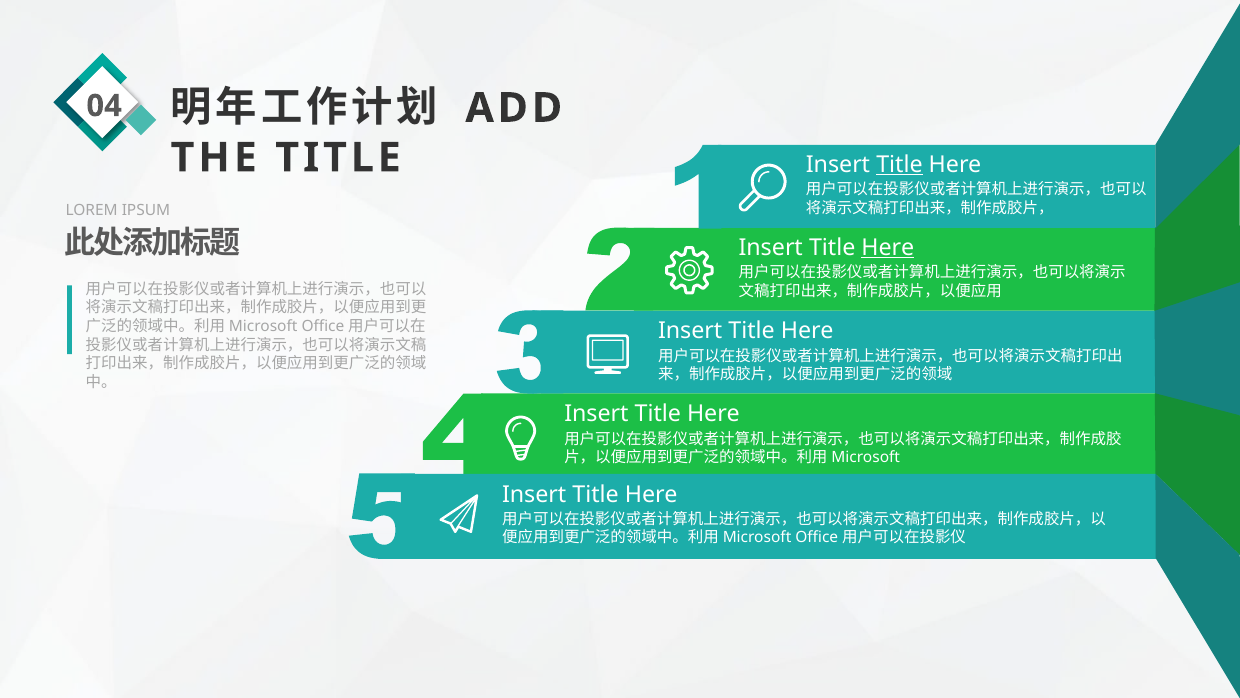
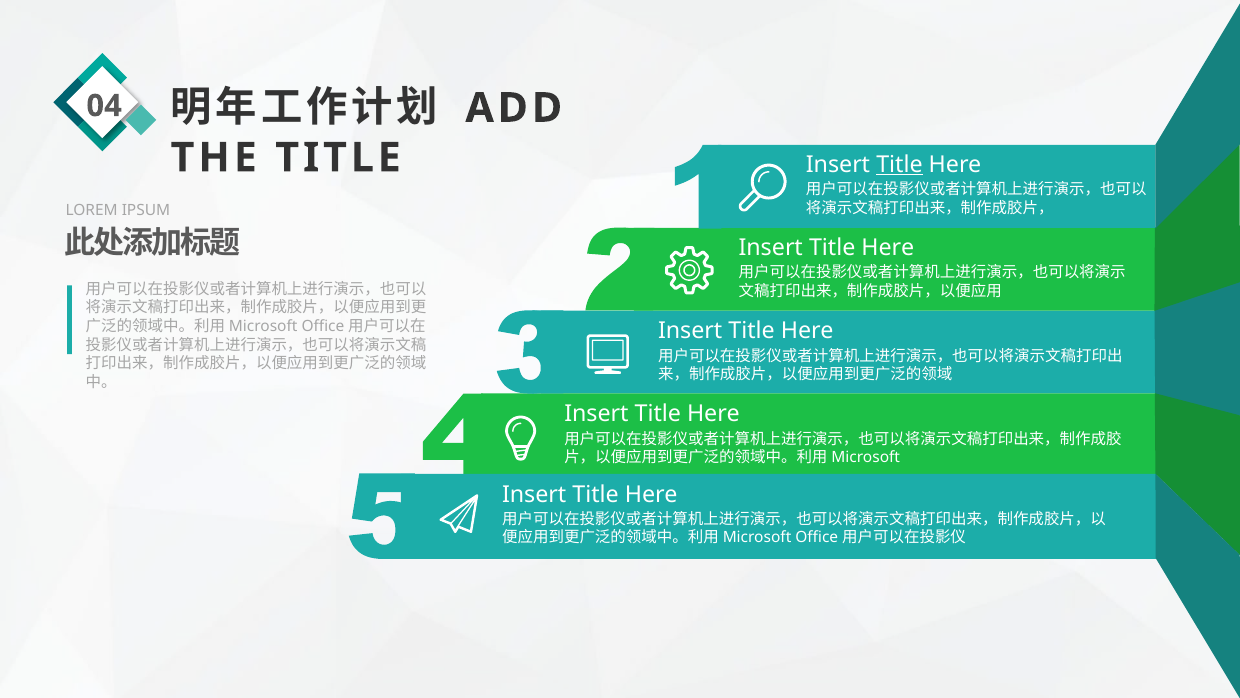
Here underline: present -> none (888, 247)
